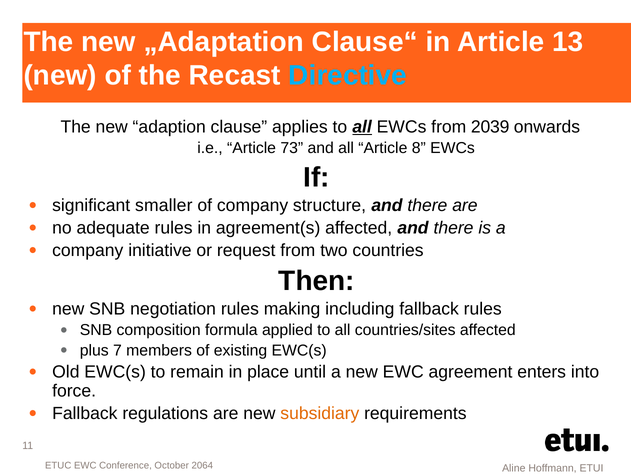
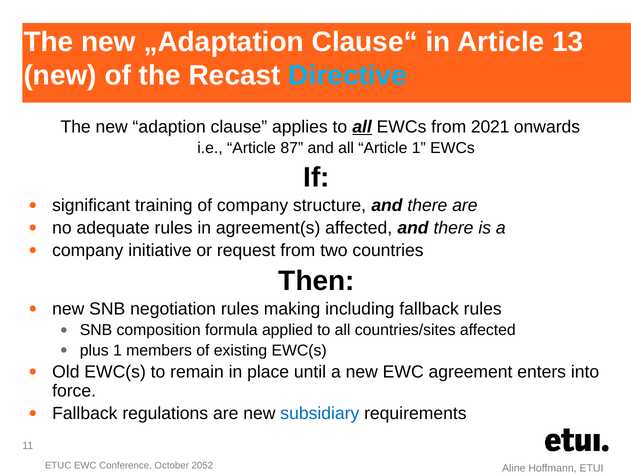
2039: 2039 -> 2021 (490, 127)
73: 73 -> 87 (292, 148)
Article 8: 8 -> 1 (419, 148)
smaller: smaller -> training (164, 205)
plus 7: 7 -> 1 (117, 350)
subsidiary colour: orange -> blue (320, 413)
2064: 2064 -> 2052 (202, 465)
